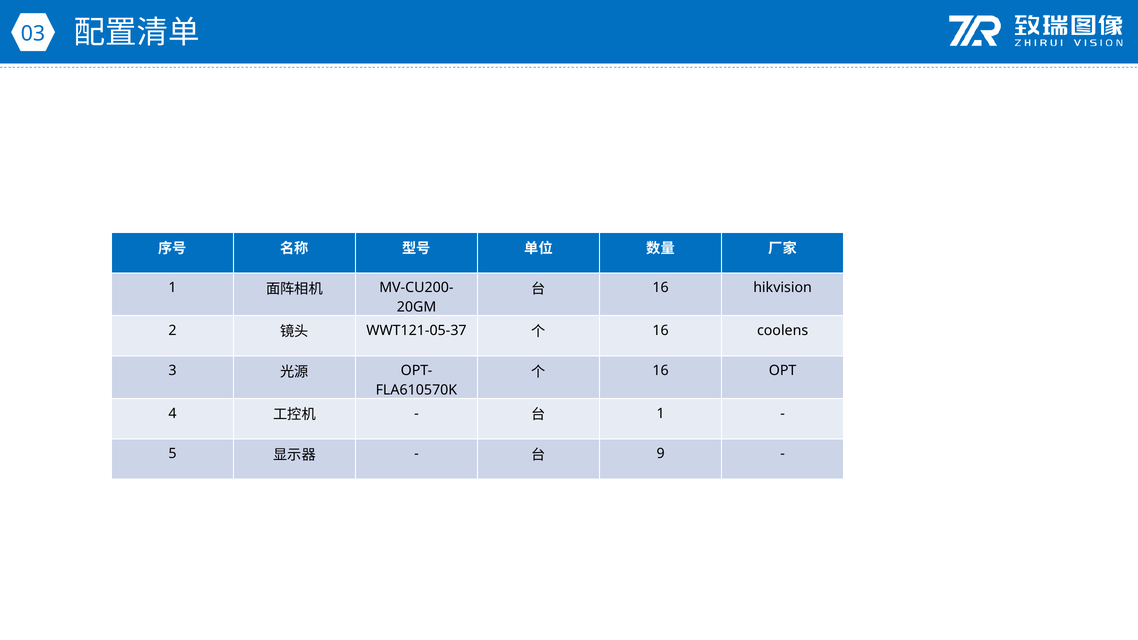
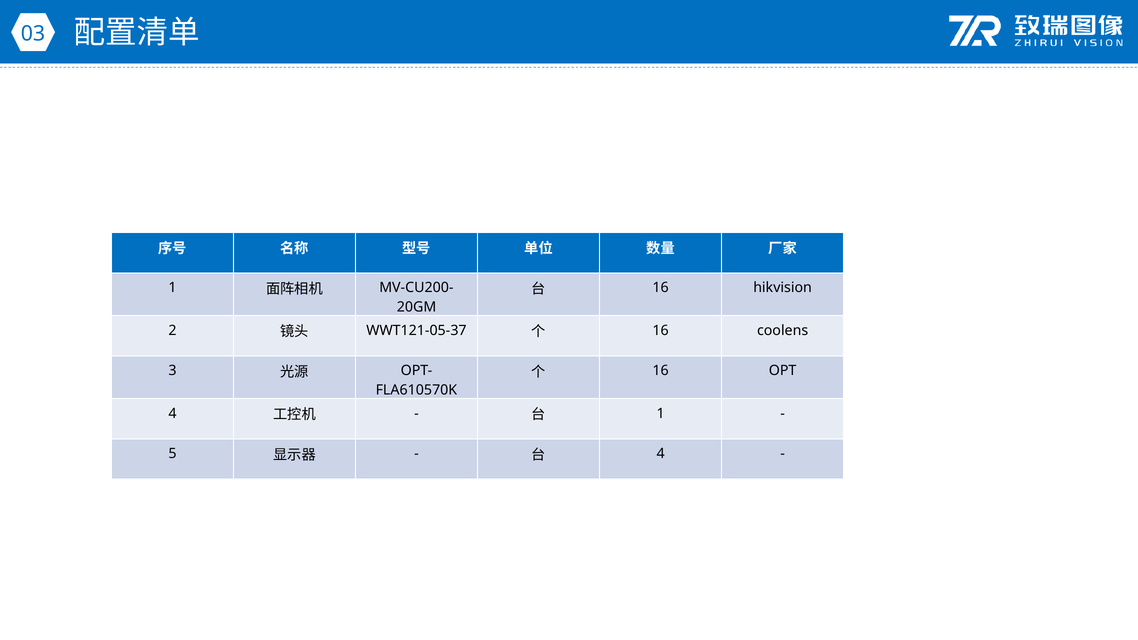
9: 9 -> 4 (661, 454)
